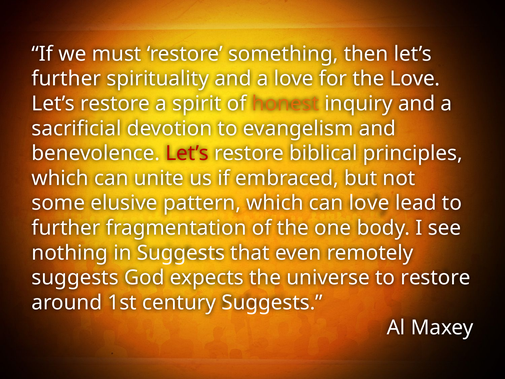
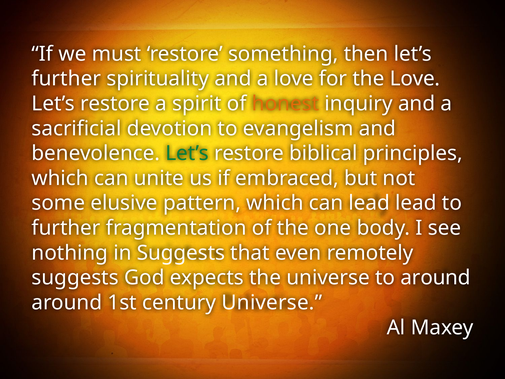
Let’s colour: red -> green (187, 153)
can love: love -> lead (369, 203)
to restore: restore -> around (436, 278)
century Suggests: Suggests -> Universe (272, 302)
